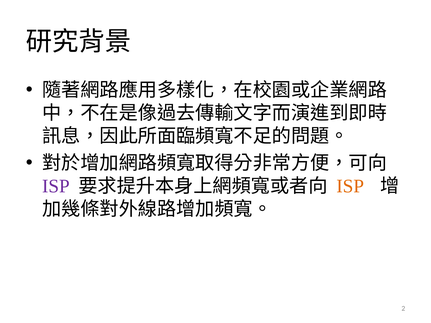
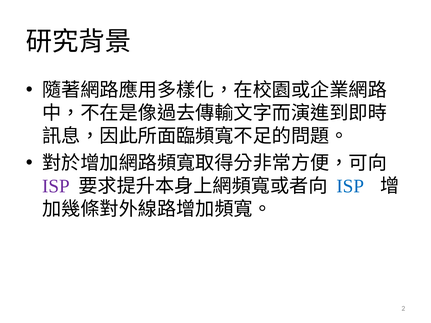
ISP colour: orange -> blue (350, 186)
